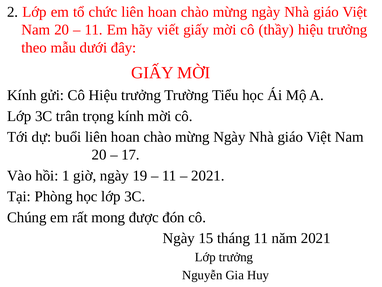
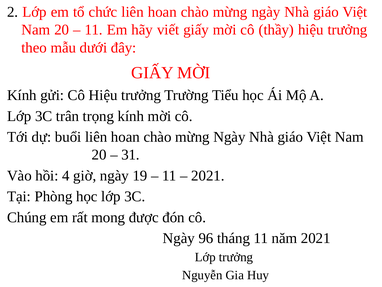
17: 17 -> 31 (130, 155)
1: 1 -> 4 (66, 175)
15: 15 -> 96 (206, 238)
